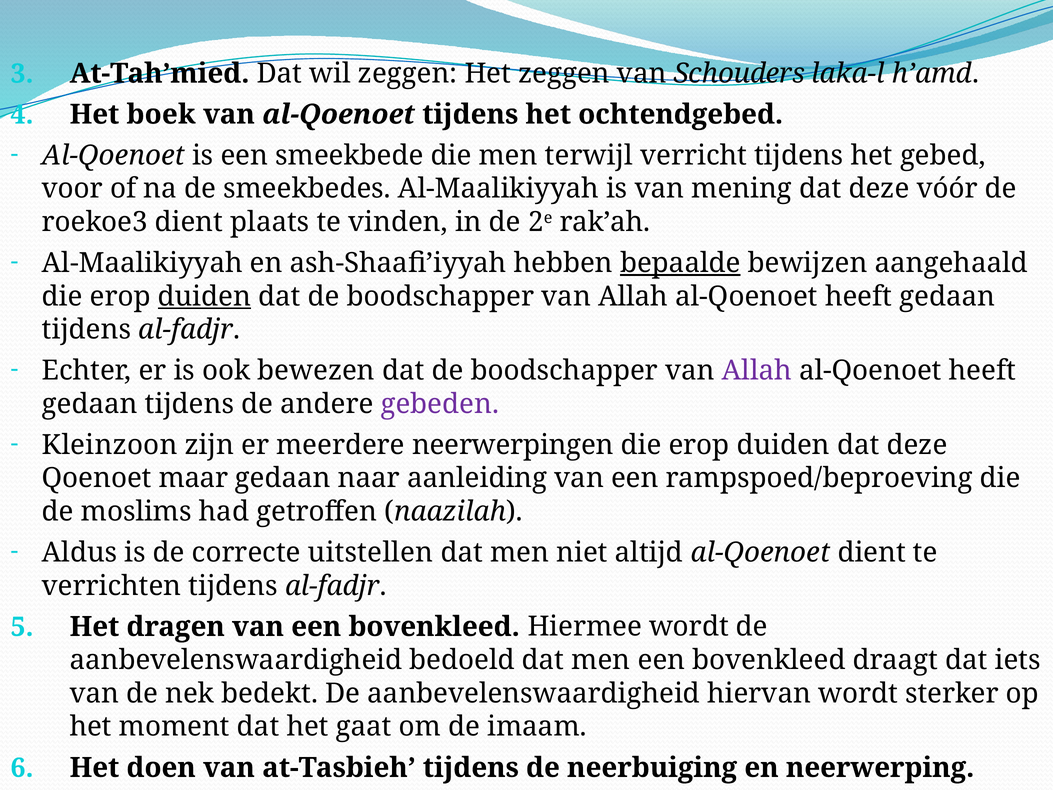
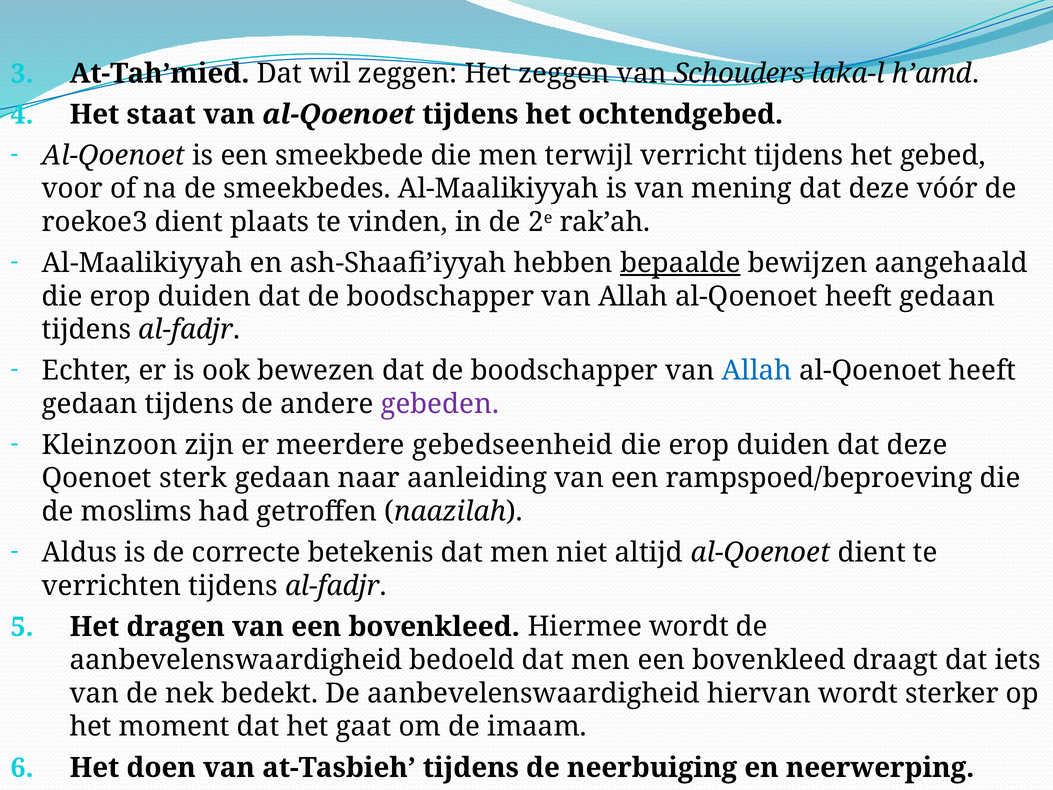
boek: boek -> staat (161, 114)
duiden underline: present -> none (204, 296)
Allah colour: purple -> blue (757, 370)
neerwerpingen: neerwerpingen -> gebedseenheid (513, 445)
maar: maar -> sterk (193, 478)
uitstellen: uitstellen -> betekenis (371, 552)
